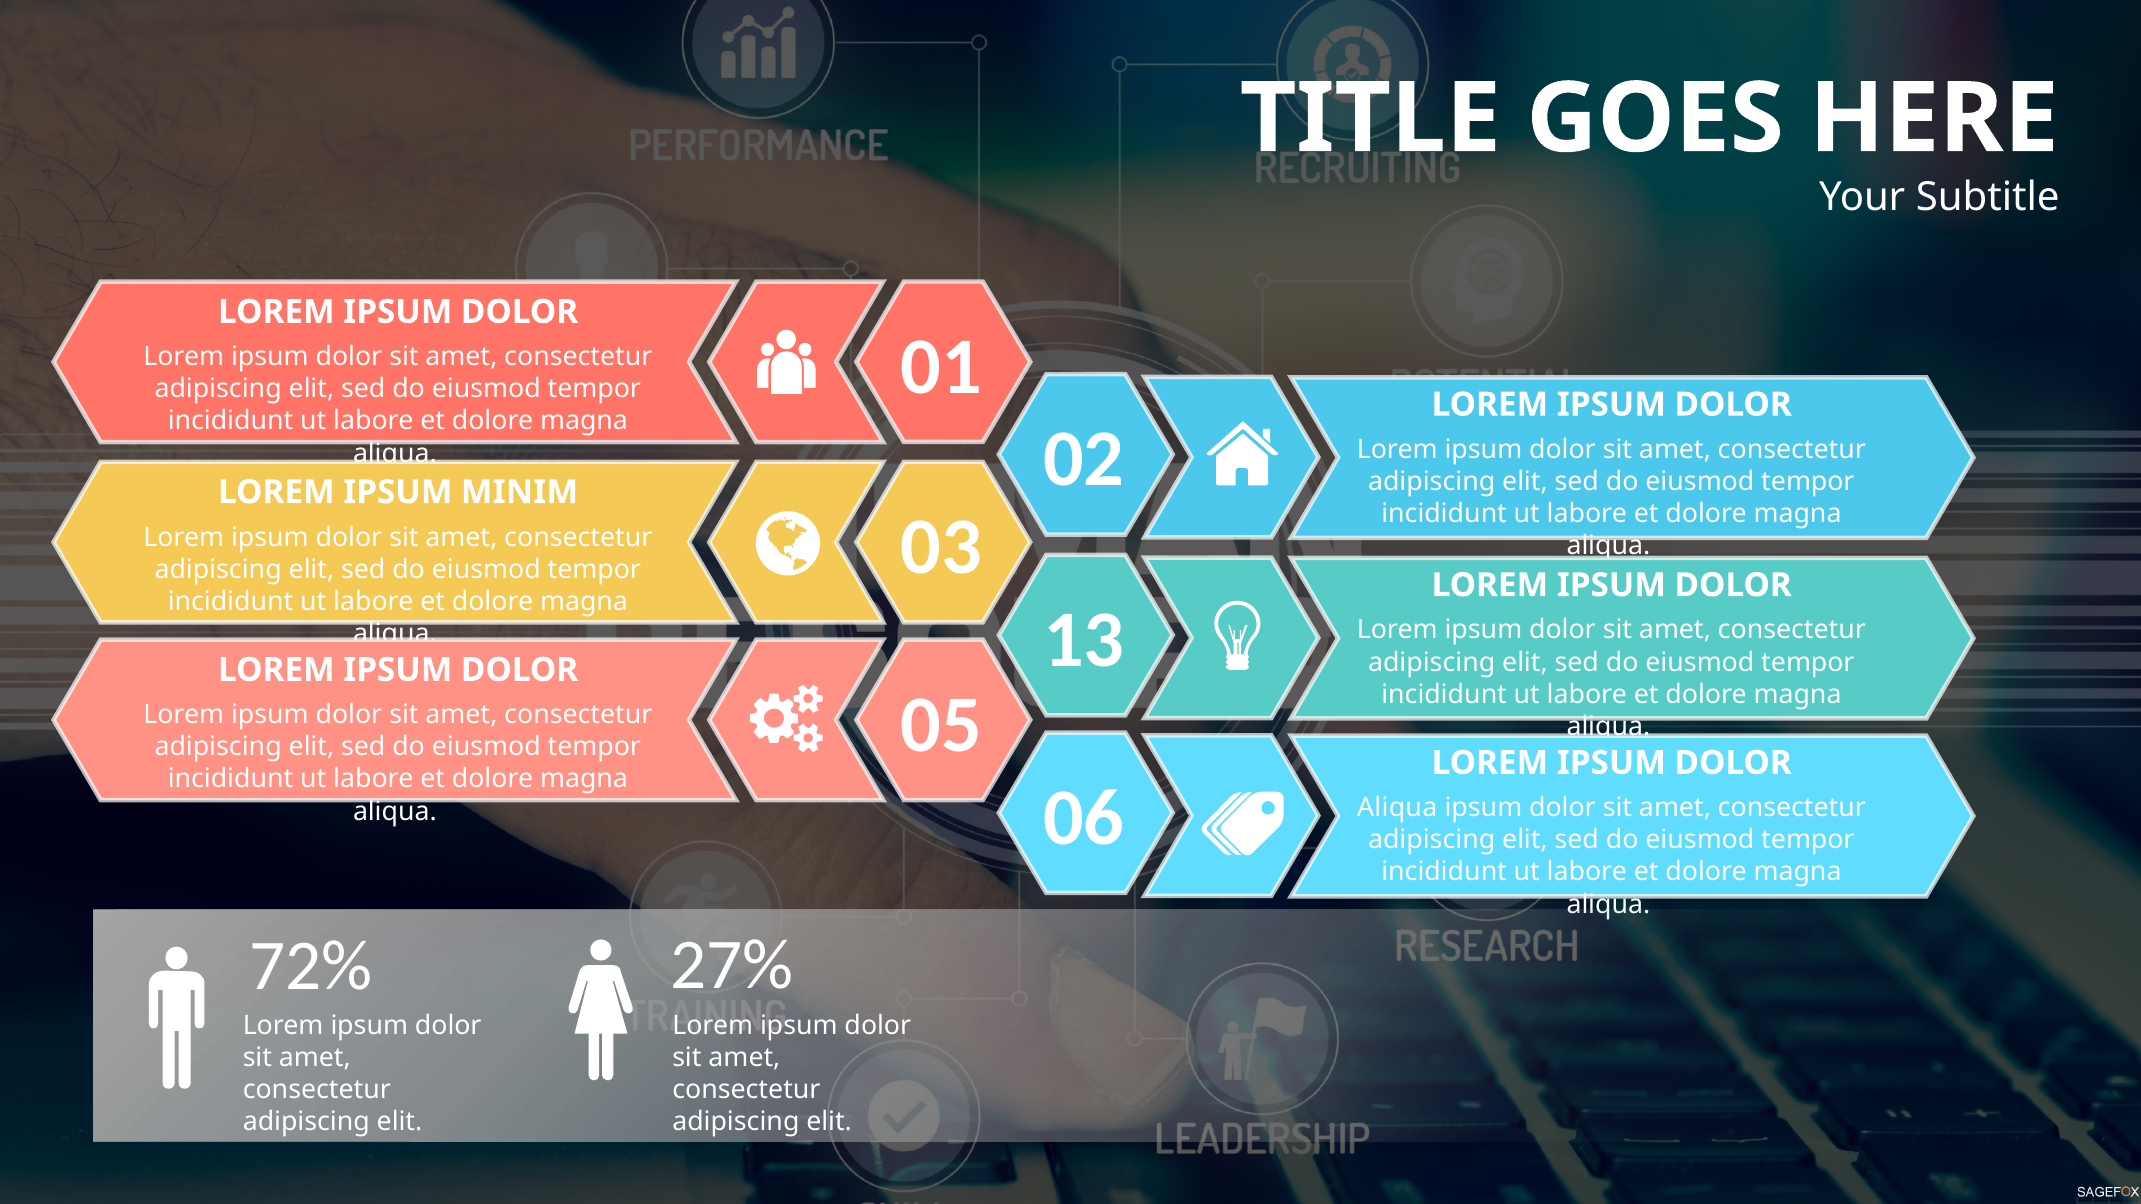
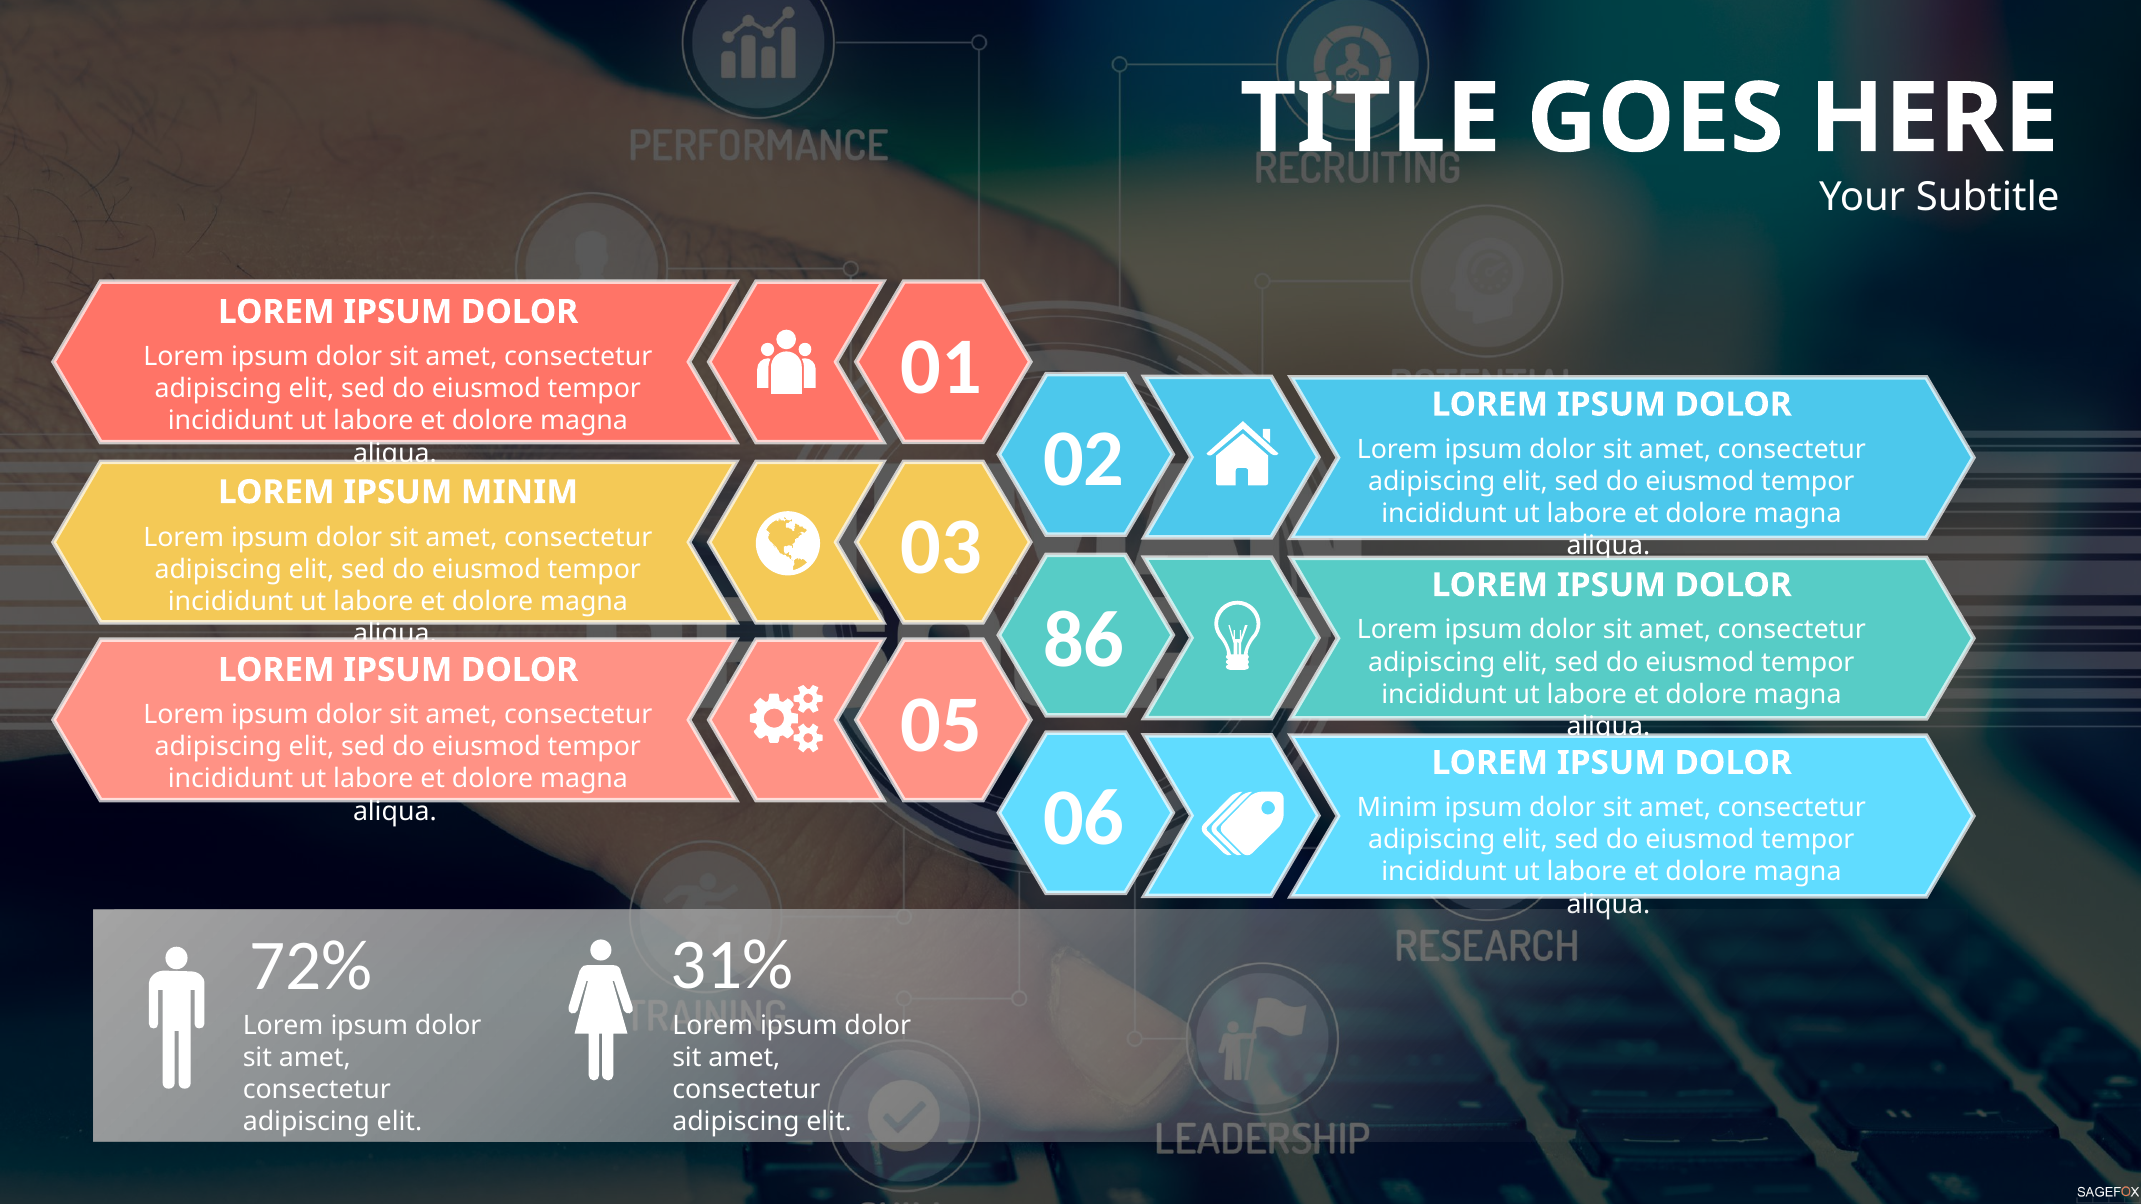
13: 13 -> 86 (1084, 640)
Aliqua: Aliqua -> Minim (1397, 808)
27%: 27% -> 31% (732, 965)
